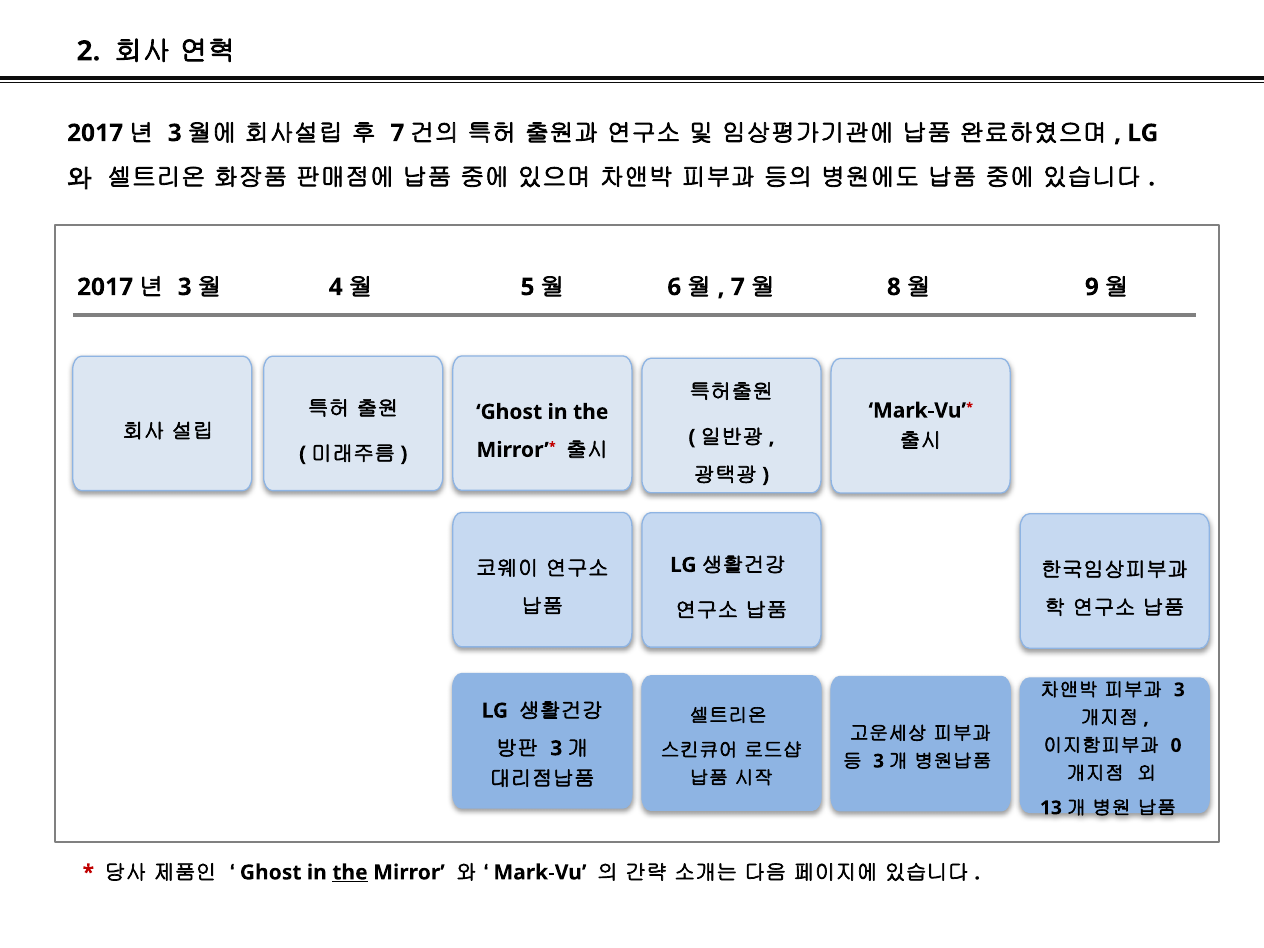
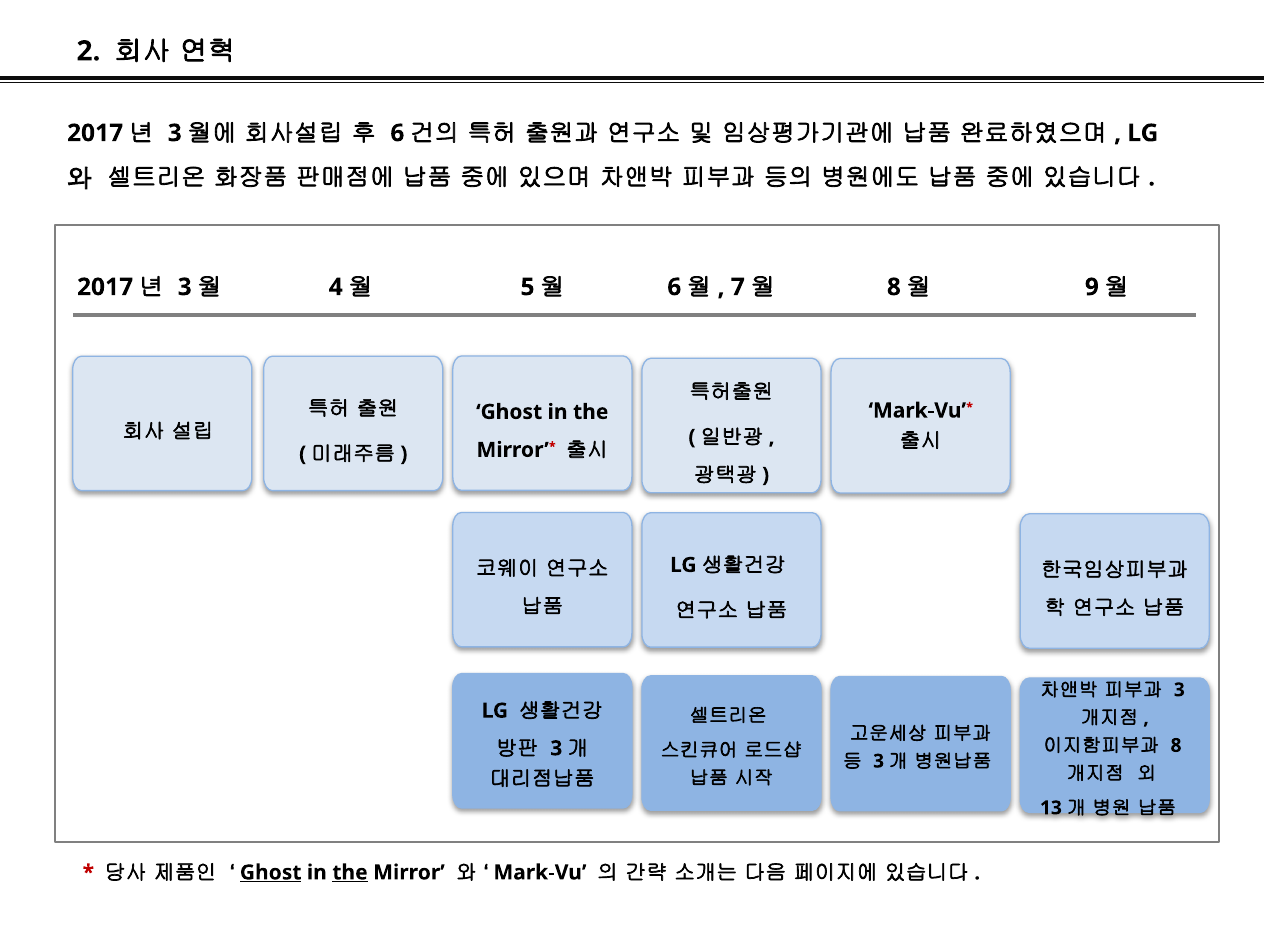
7: 7 -> 6 (397, 133)
0: 0 -> 8 (1176, 746)
Ghost underline: none -> present (271, 873)
